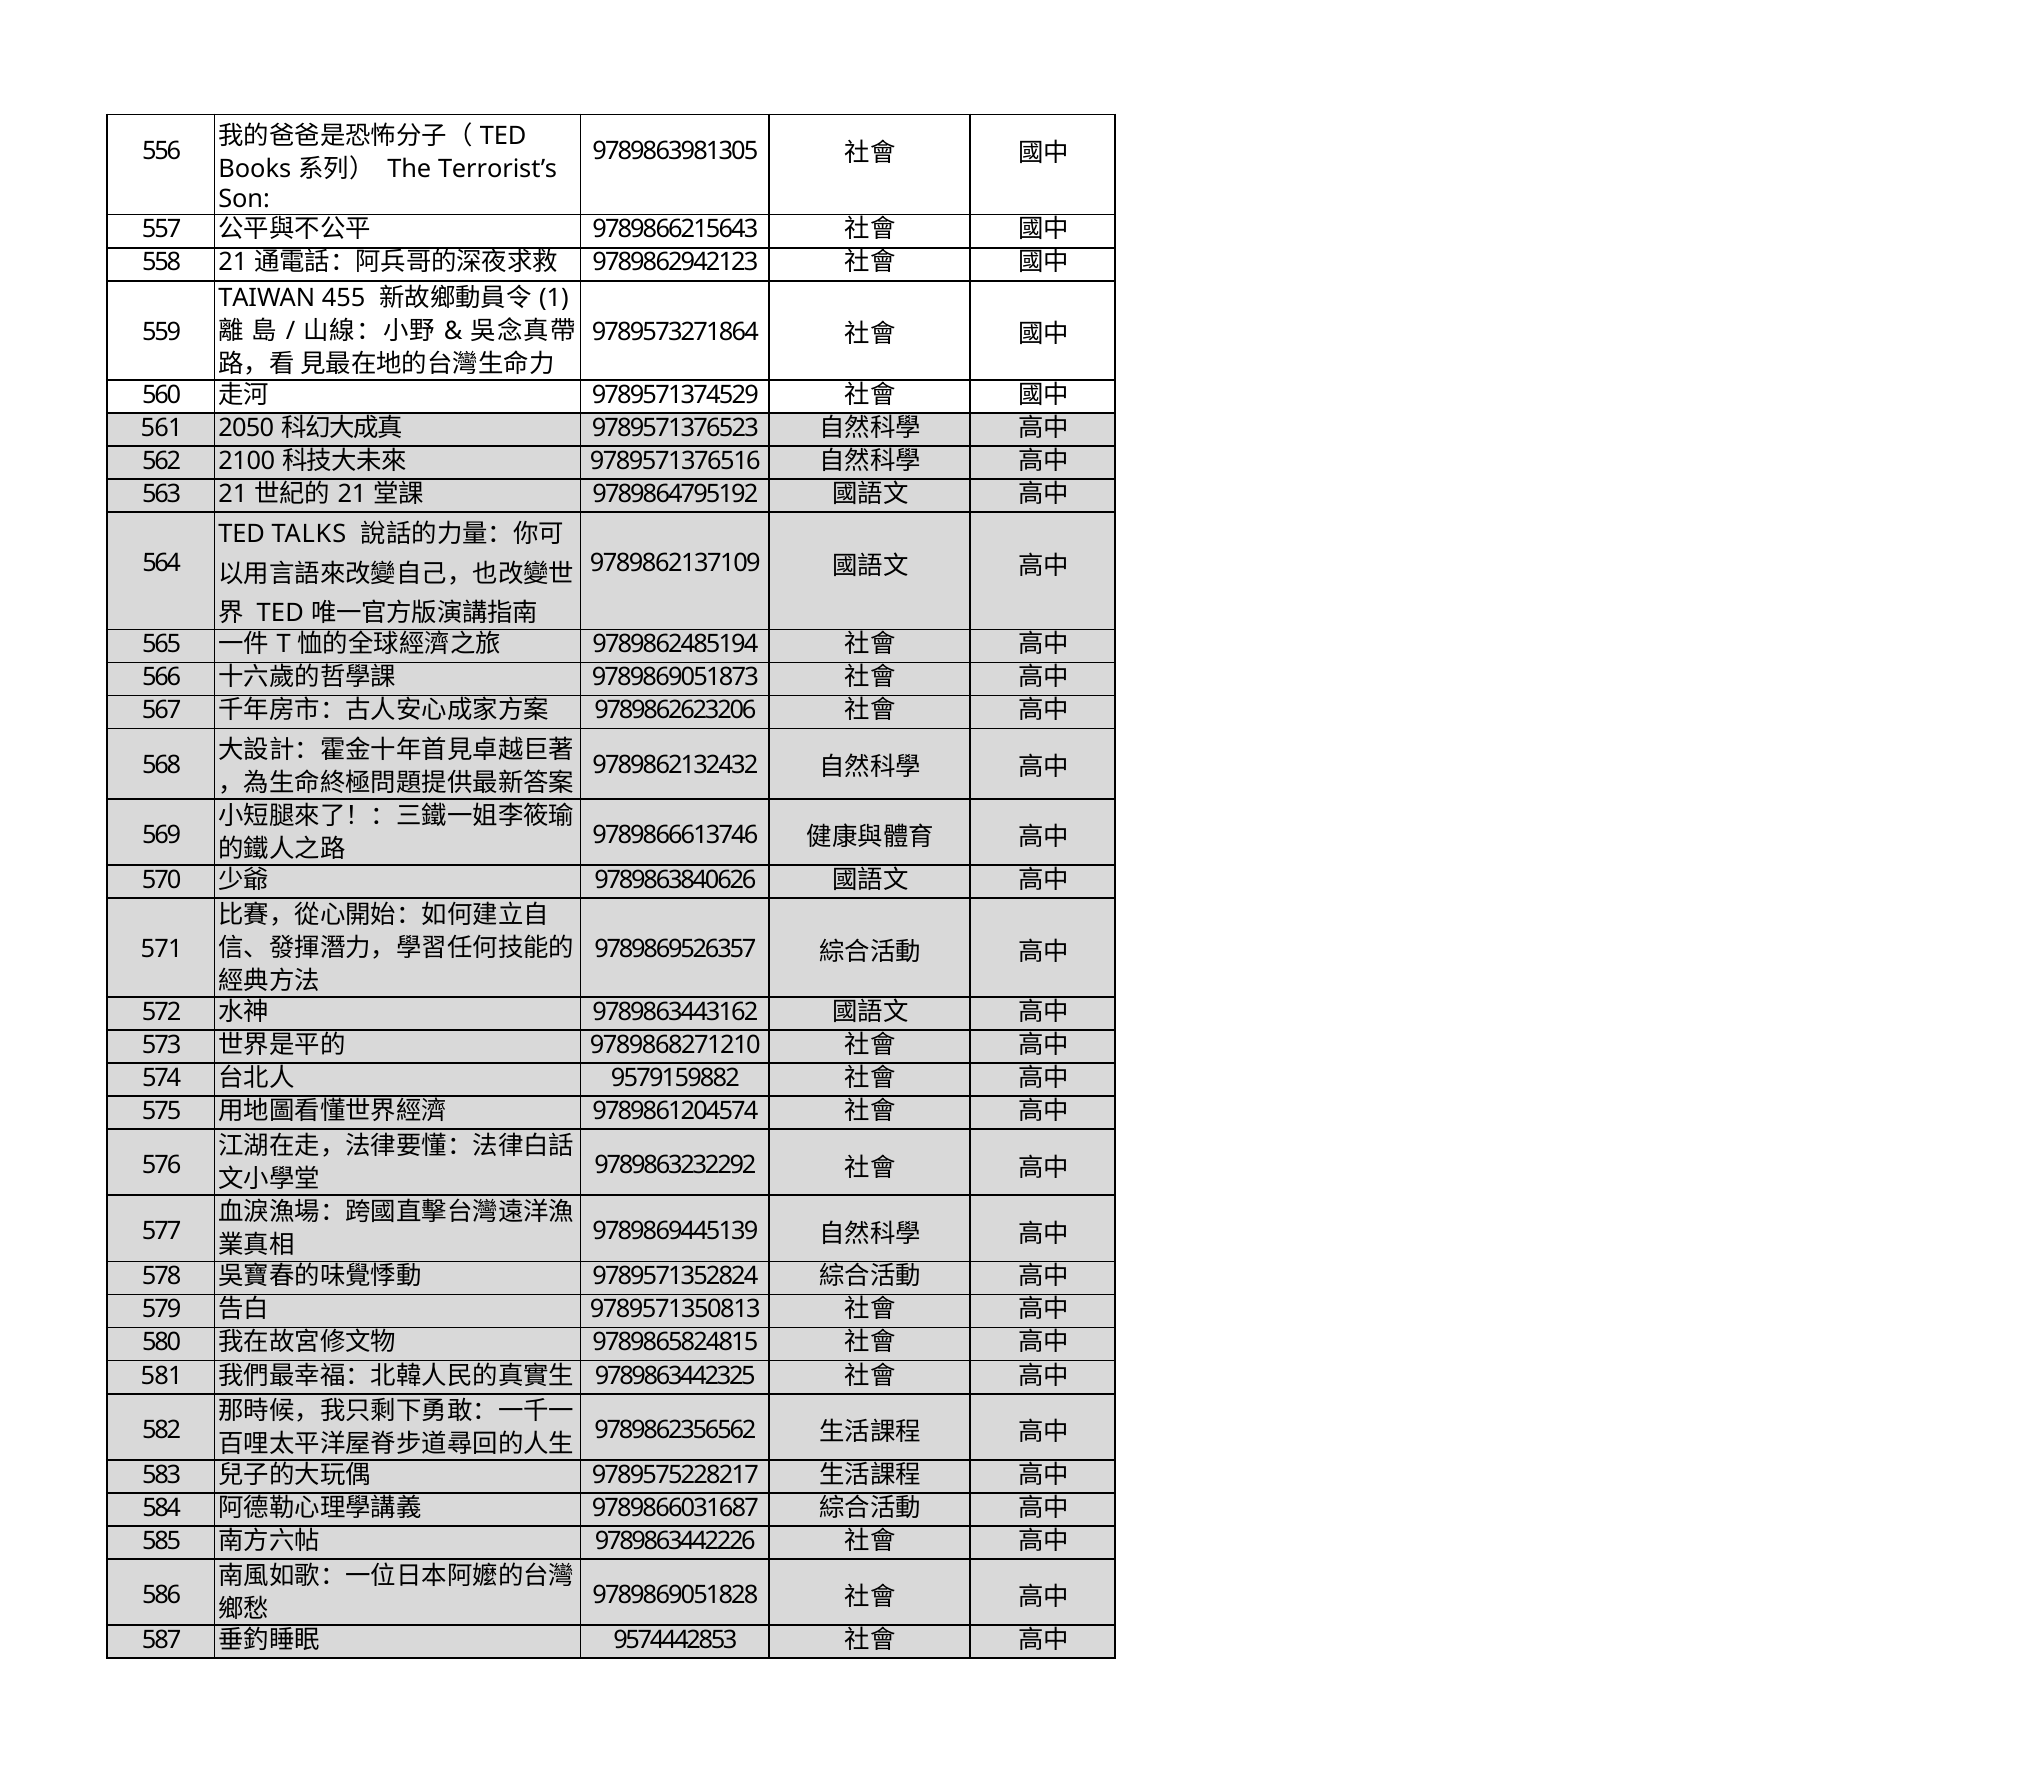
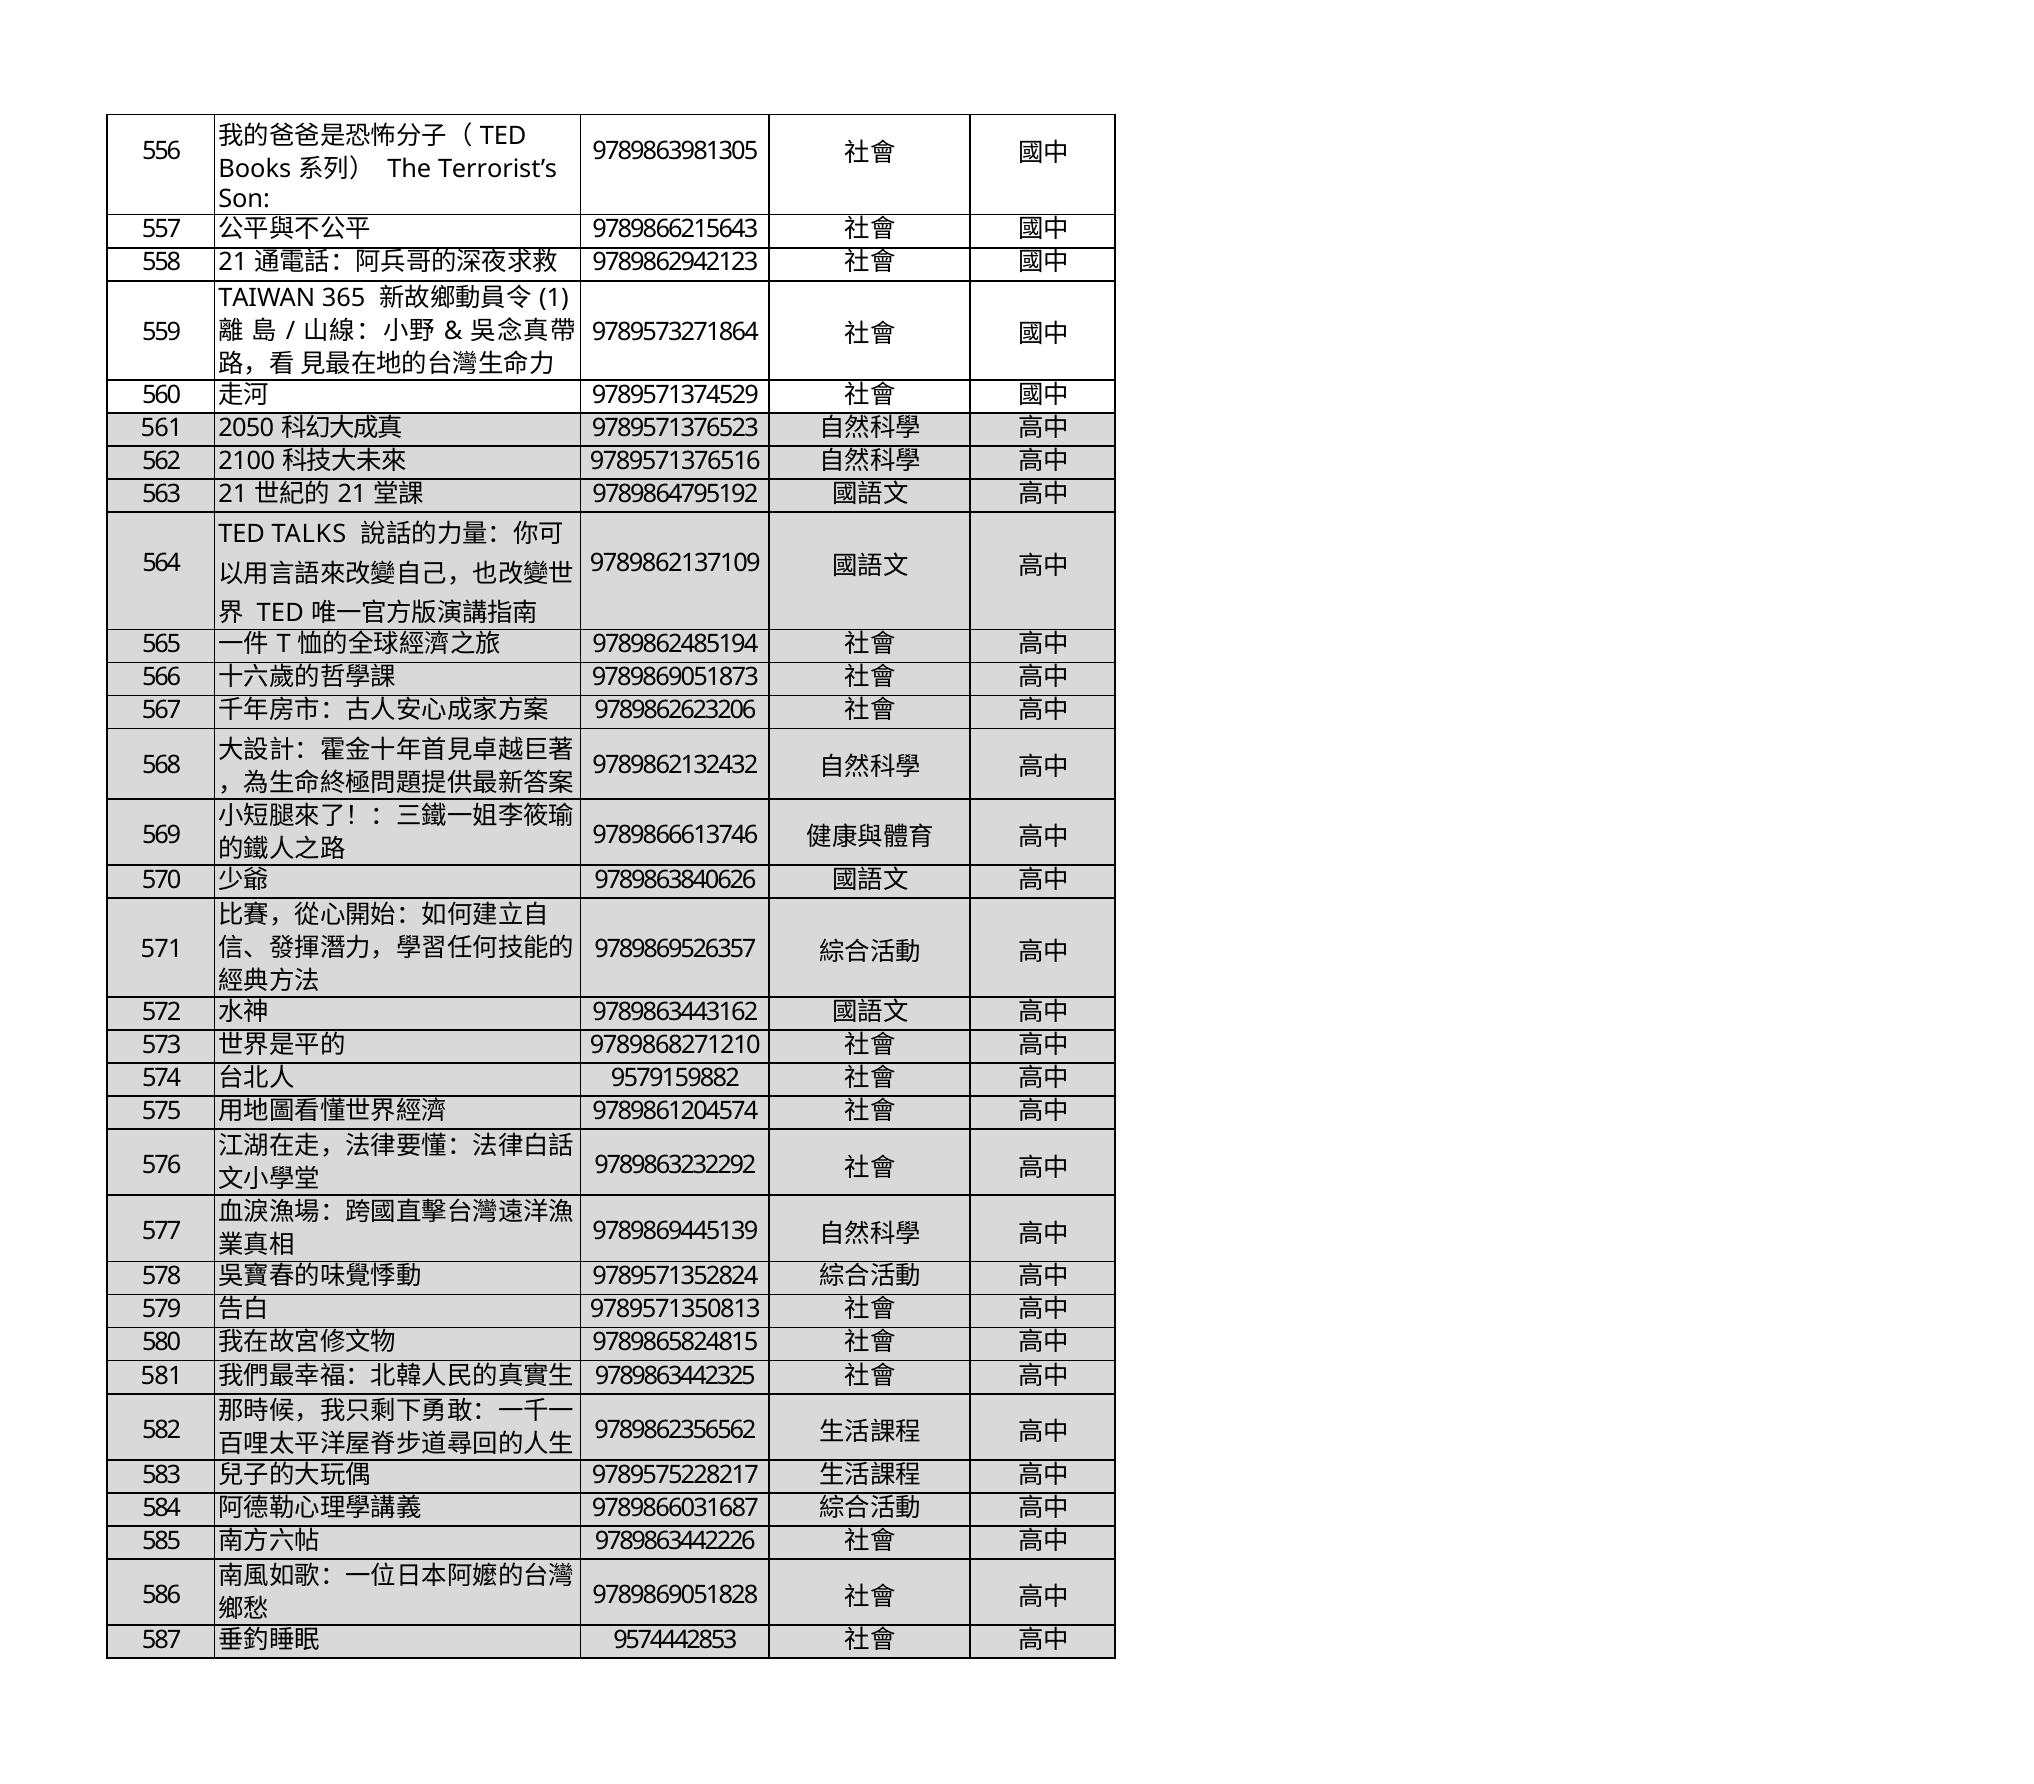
455: 455 -> 365 (344, 298)
